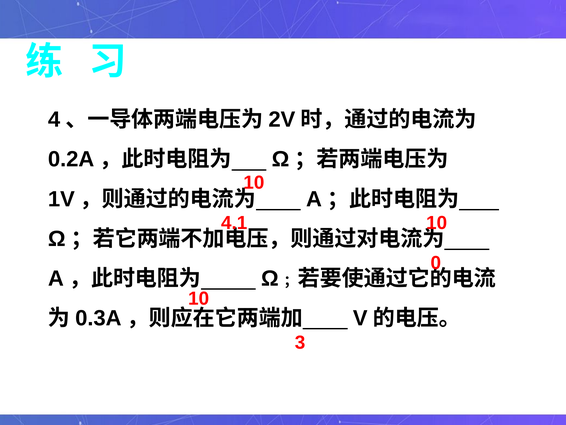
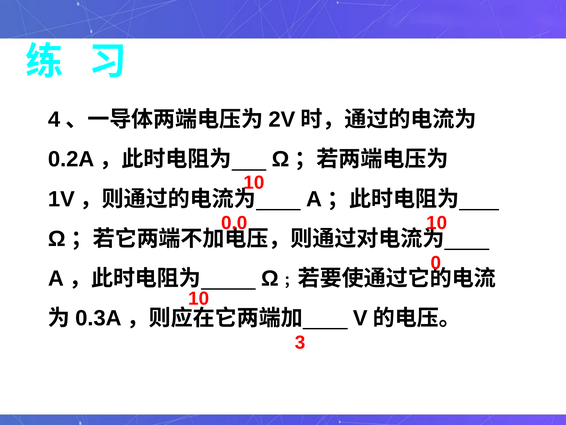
4.1: 4.1 -> 0.0 (234, 223)
